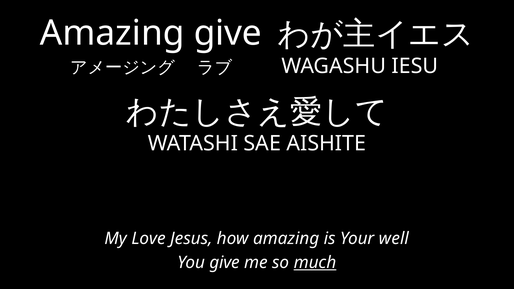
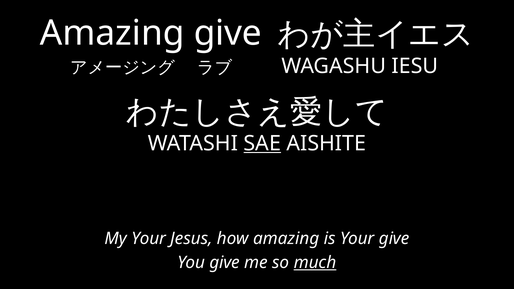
SAE underline: none -> present (262, 143)
My Love: Love -> Your (149, 239)
Your well: well -> give (394, 239)
